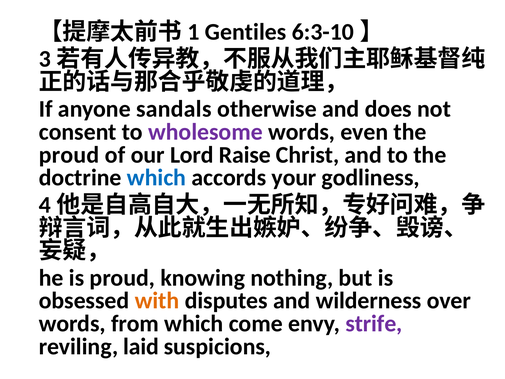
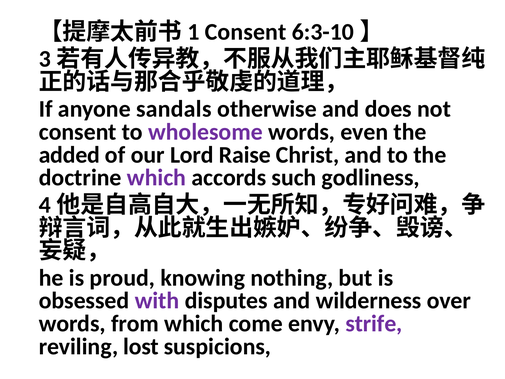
Gentiles: Gentiles -> Consent (246, 32)
proud: proud -> added (69, 155)
which colour: blue -> purple (157, 178)
your: your -> such (294, 178)
with colour: orange -> purple (157, 301)
laid: laid -> lost (141, 346)
